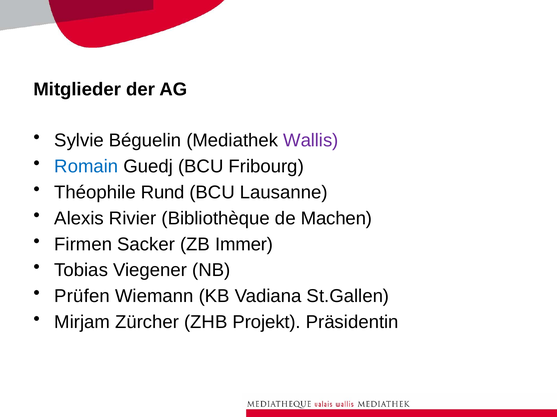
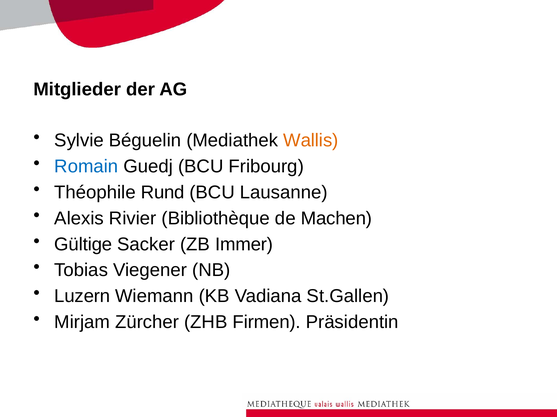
Wallis colour: purple -> orange (311, 141)
Firmen: Firmen -> Gültige (83, 245)
Prüfen: Prüfen -> Luzern (82, 297)
Projekt: Projekt -> Firmen (267, 323)
